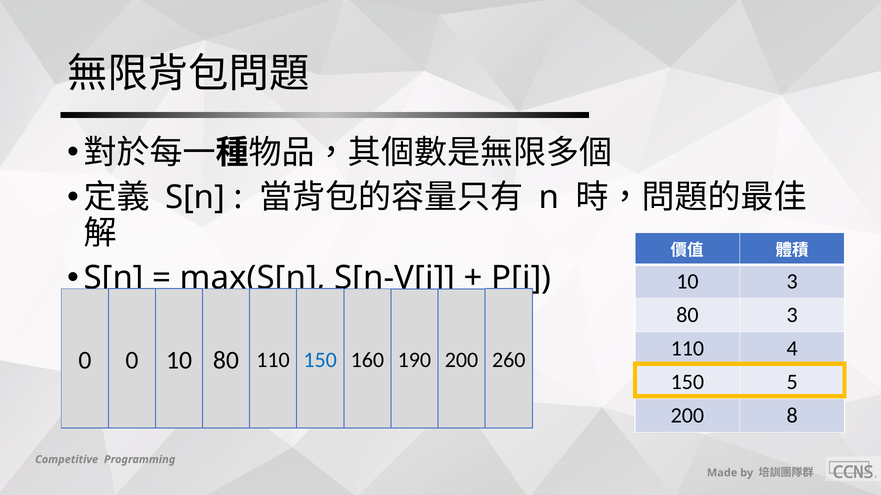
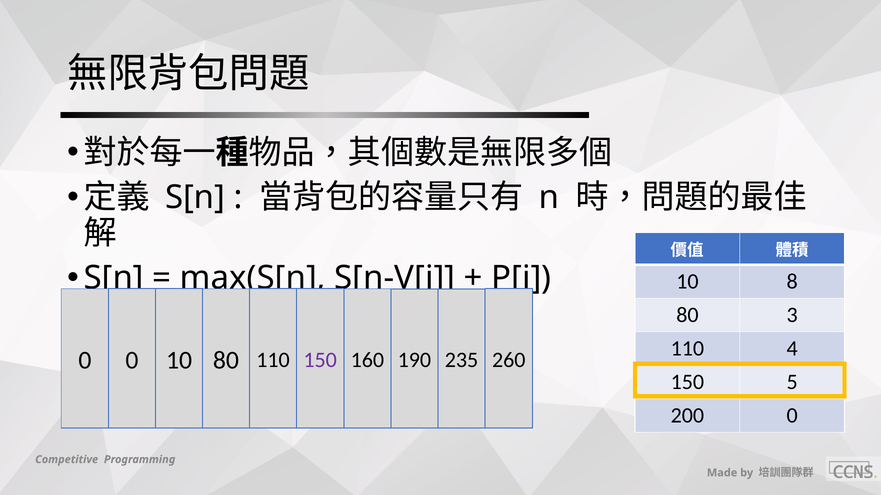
10 3: 3 -> 8 (792, 282)
150 colour: blue -> purple (320, 360)
190 200: 200 -> 235 (461, 360)
200 8: 8 -> 0 (792, 416)
